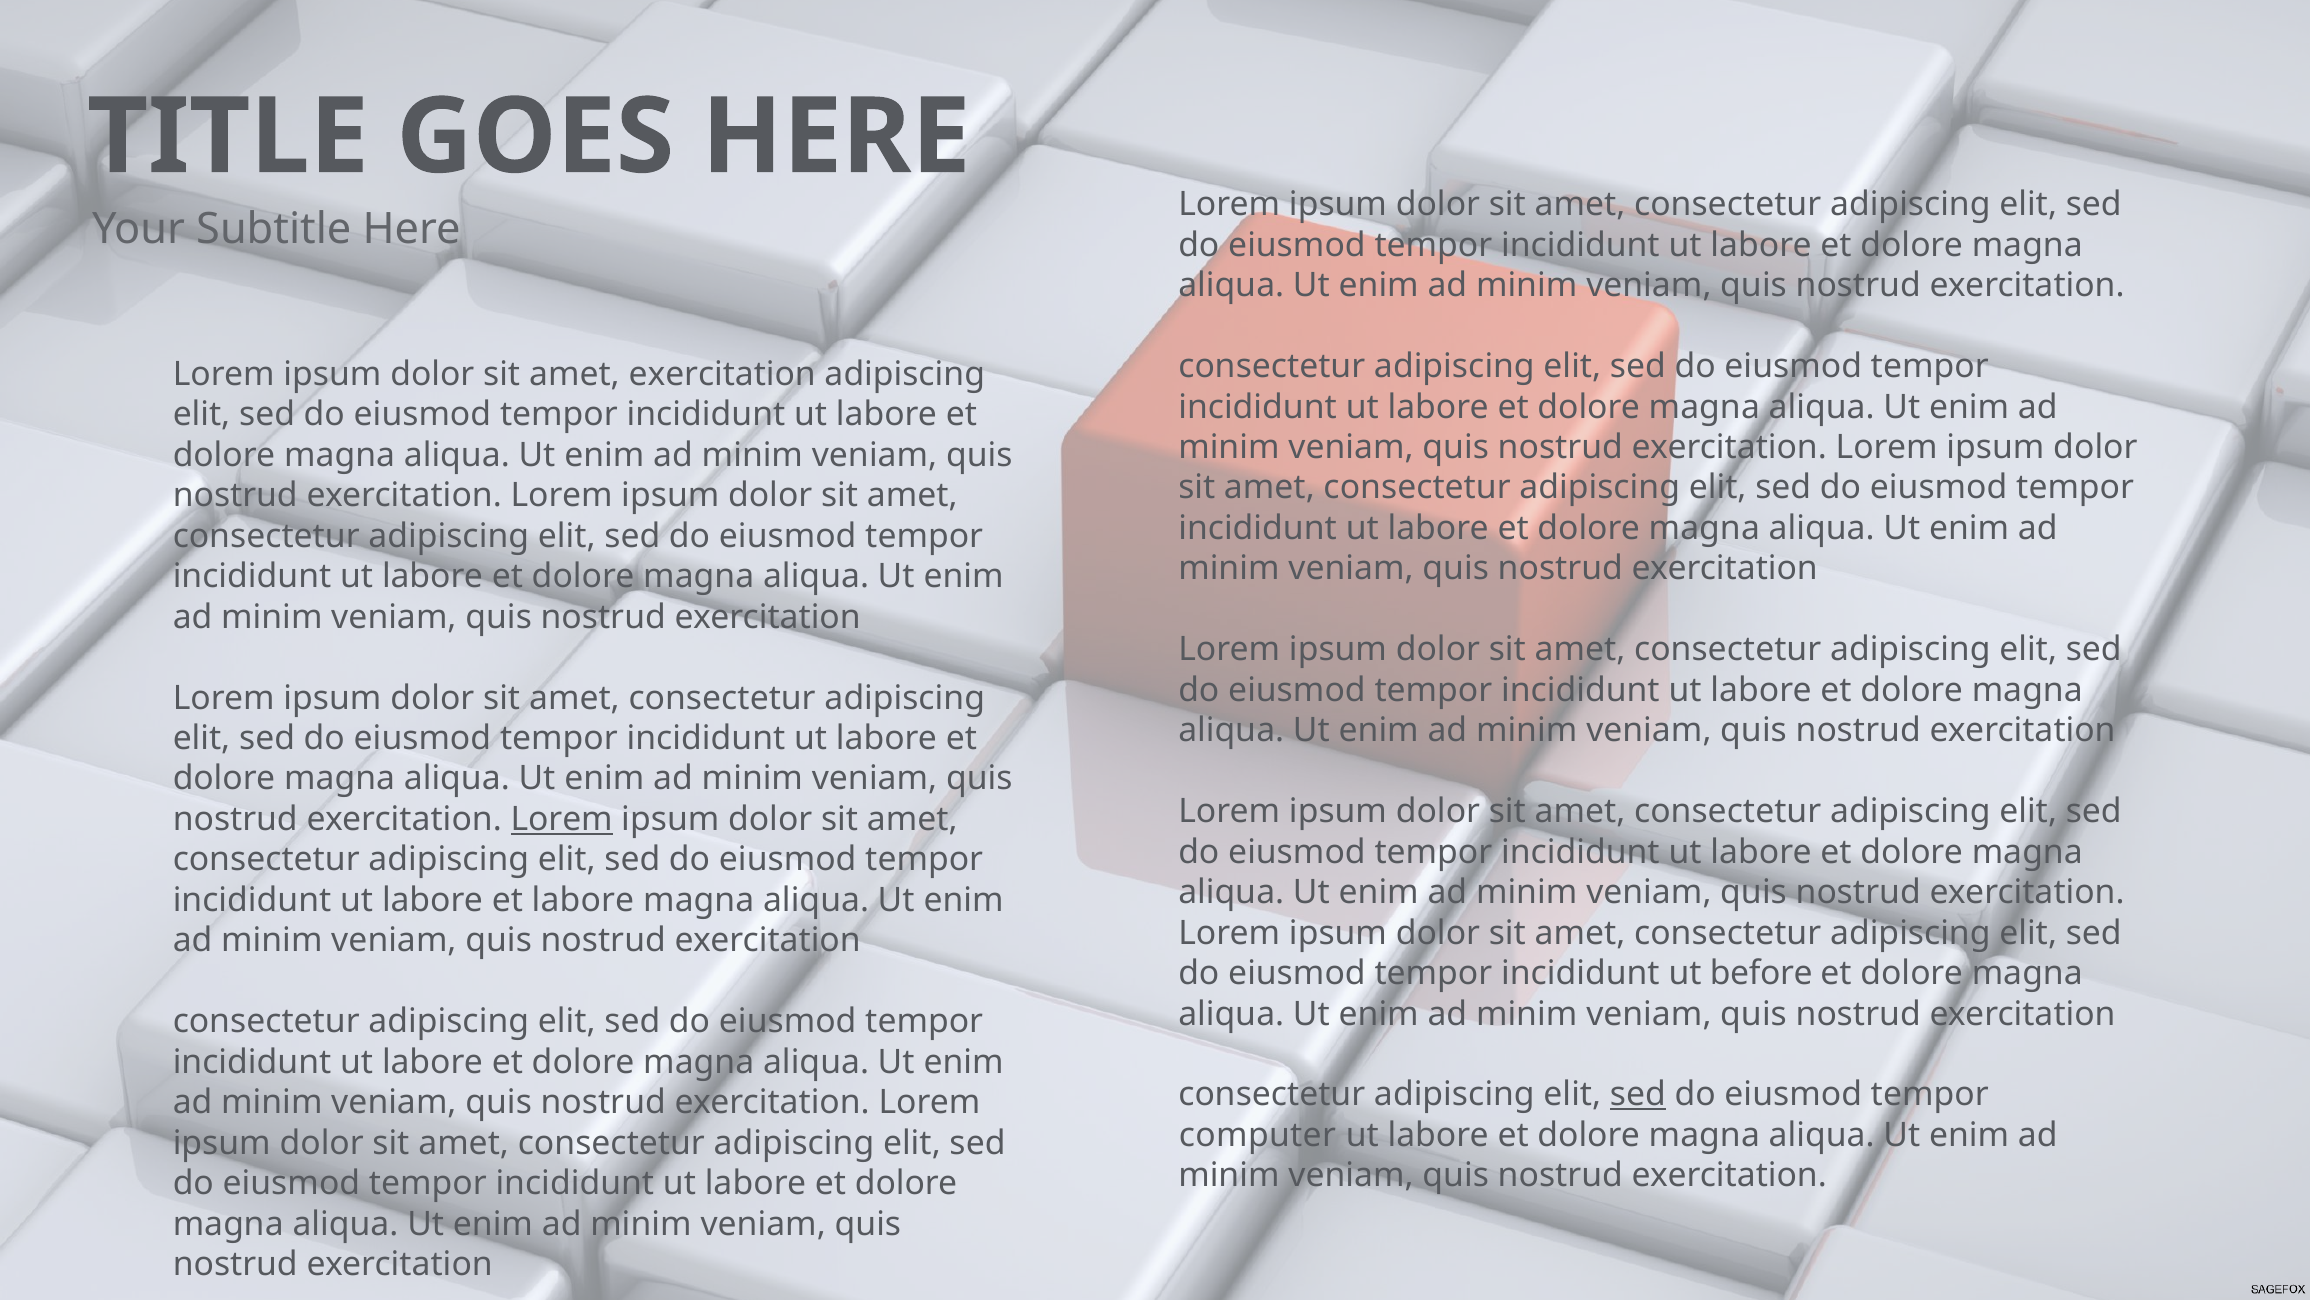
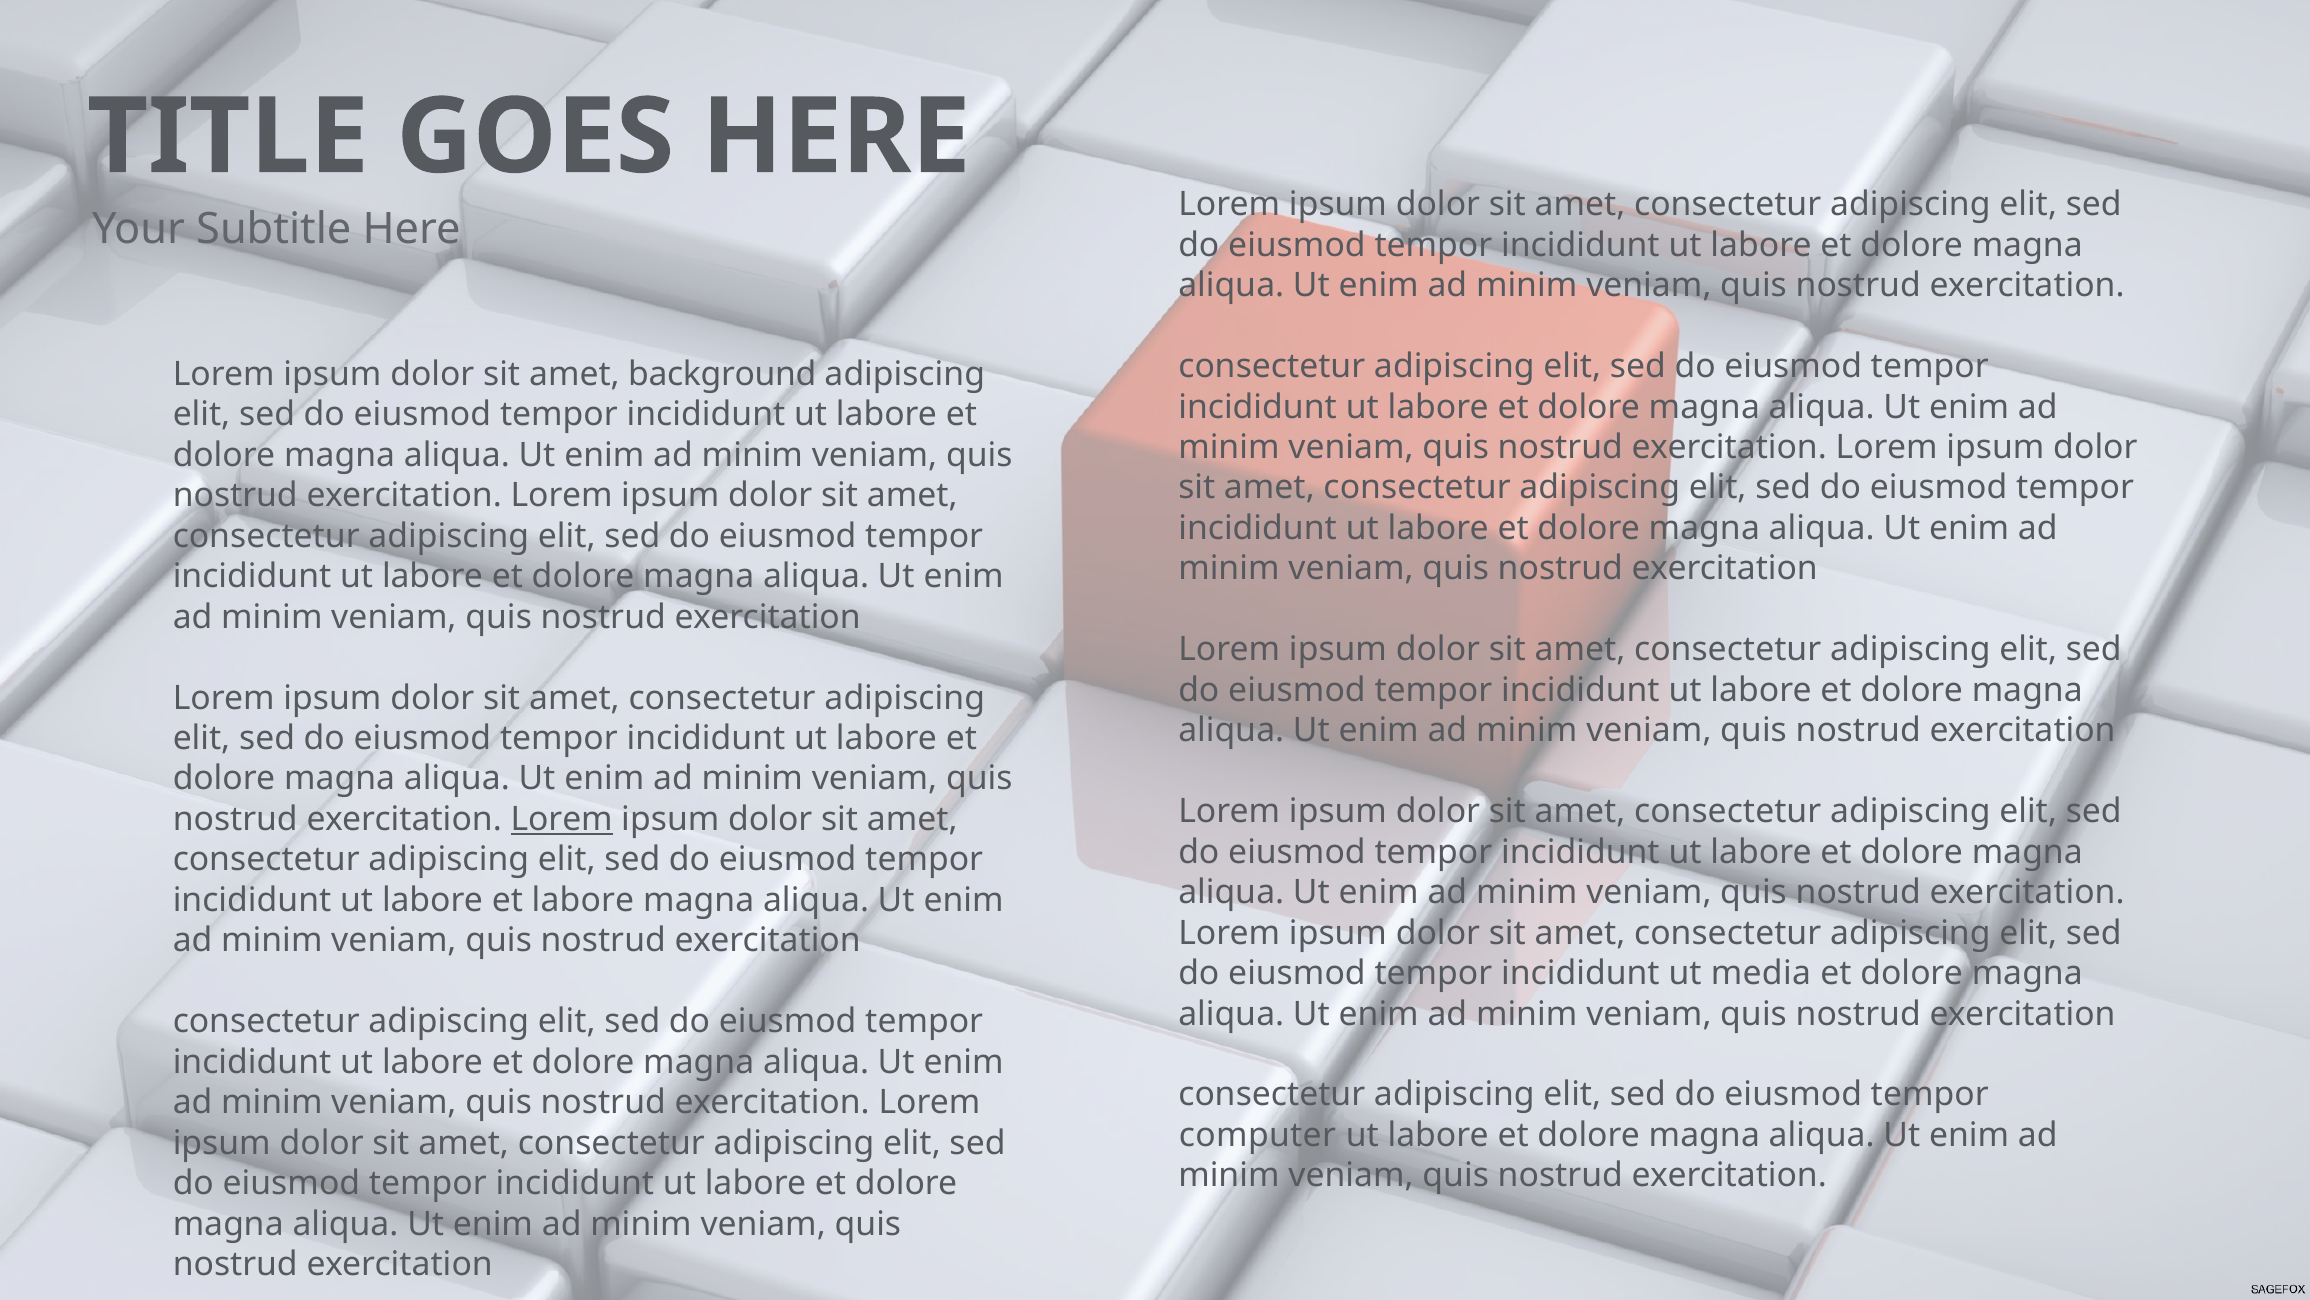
amet exercitation: exercitation -> background (722, 374)
before: before -> media (1761, 973)
sed underline: present -> none (1638, 1094)
